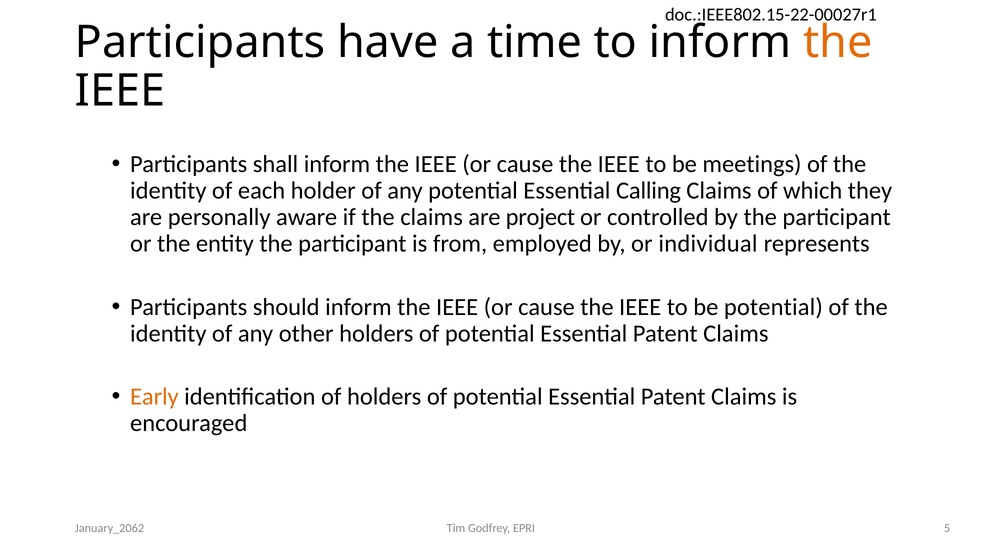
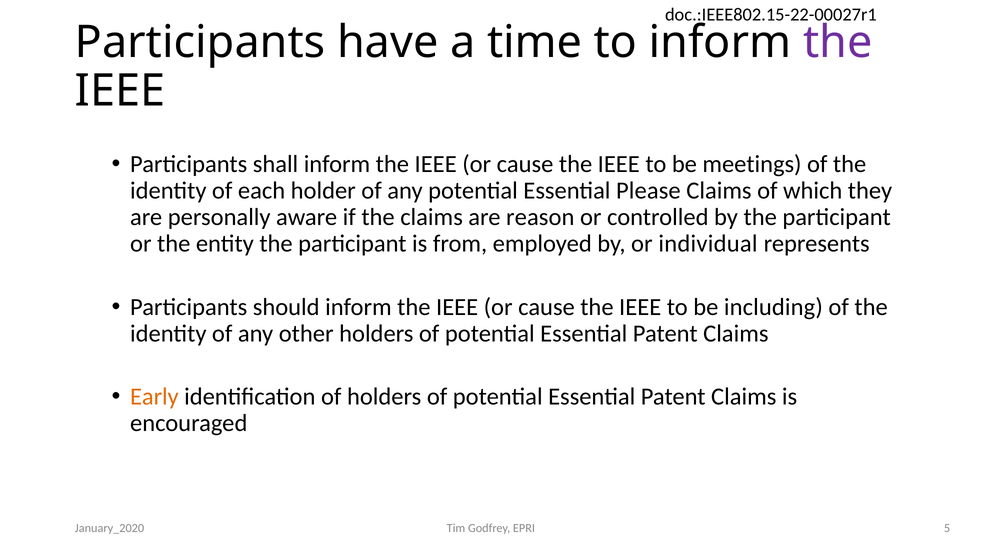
the colour: orange -> purple (838, 42)
Calling: Calling -> Please (648, 190)
project: project -> reason (540, 217)
be potential: potential -> including (773, 307)
January_2062: January_2062 -> January_2020 (110, 528)
